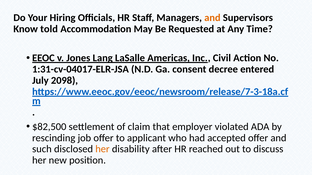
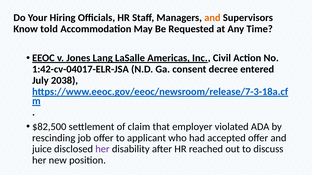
1:31-cv-04017-ELR-JSA: 1:31-cv-04017-ELR-JSA -> 1:42-cv-04017-ELR-JSA (80, 69)
2098: 2098 -> 2038 (64, 81)
such: such -> juice (42, 149)
her colour: orange -> purple (102, 149)
